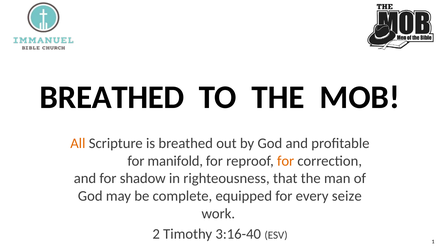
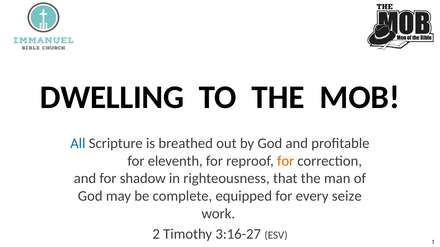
BREATHED: BREATHED -> DWELLING (112, 98)
All colour: orange -> blue (78, 144)
manifold: manifold -> eleventh (175, 161)
3:16-40: 3:16-40 -> 3:16-27 (238, 235)
